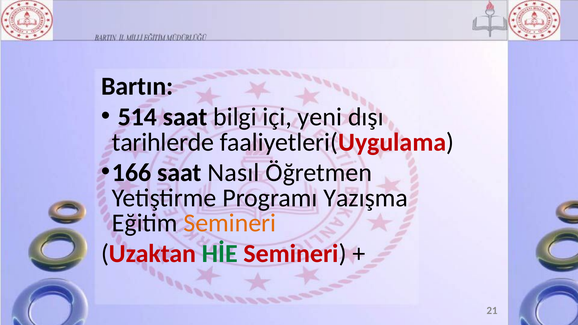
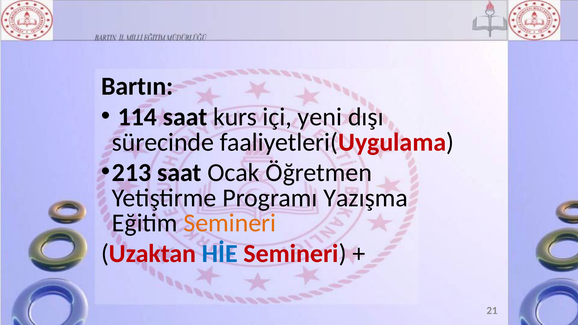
514: 514 -> 114 (137, 117)
bilgi: bilgi -> kurs (235, 117)
tarihlerde: tarihlerde -> sürecinde (163, 142)
166: 166 -> 213 (132, 173)
Nasıl: Nasıl -> Ocak (234, 173)
HİE colour: green -> blue (220, 254)
